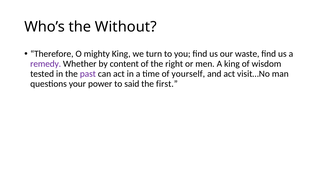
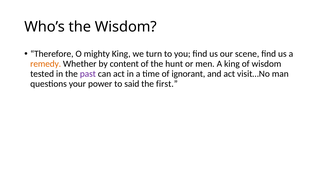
the Without: Without -> Wisdom (126, 27)
waste: waste -> scene (247, 54)
remedy colour: purple -> orange (46, 64)
right: right -> hunt (174, 64)
yourself: yourself -> ignorant (188, 74)
